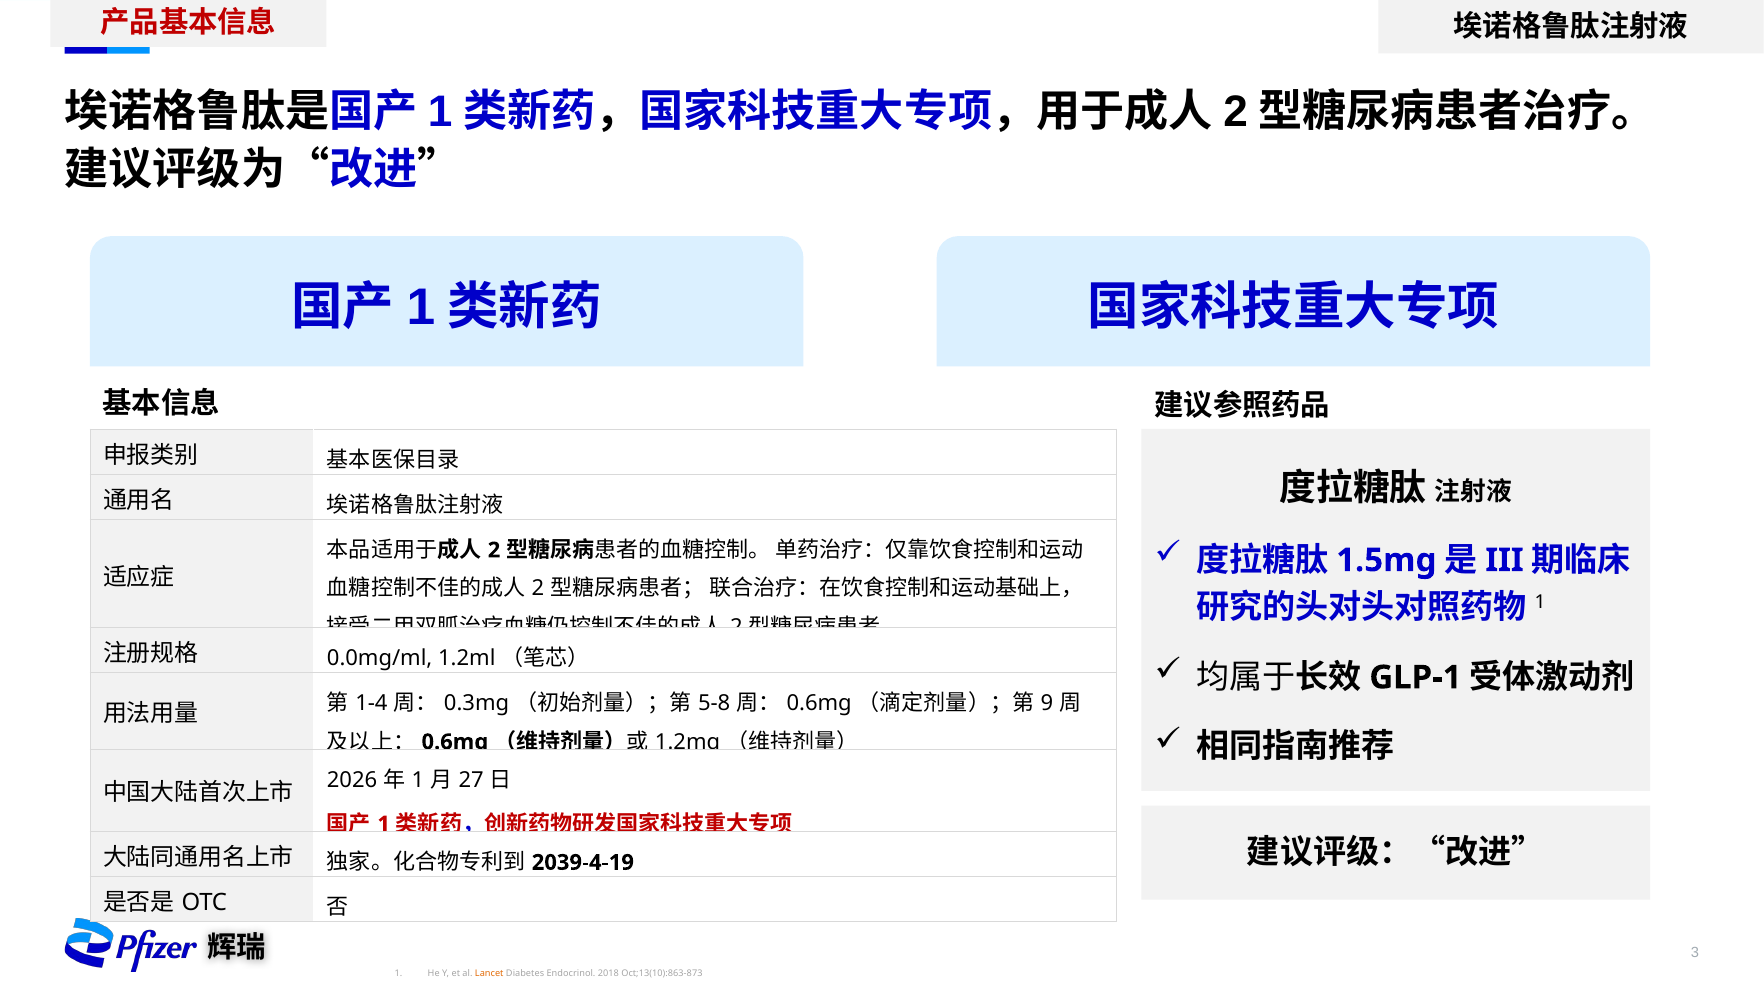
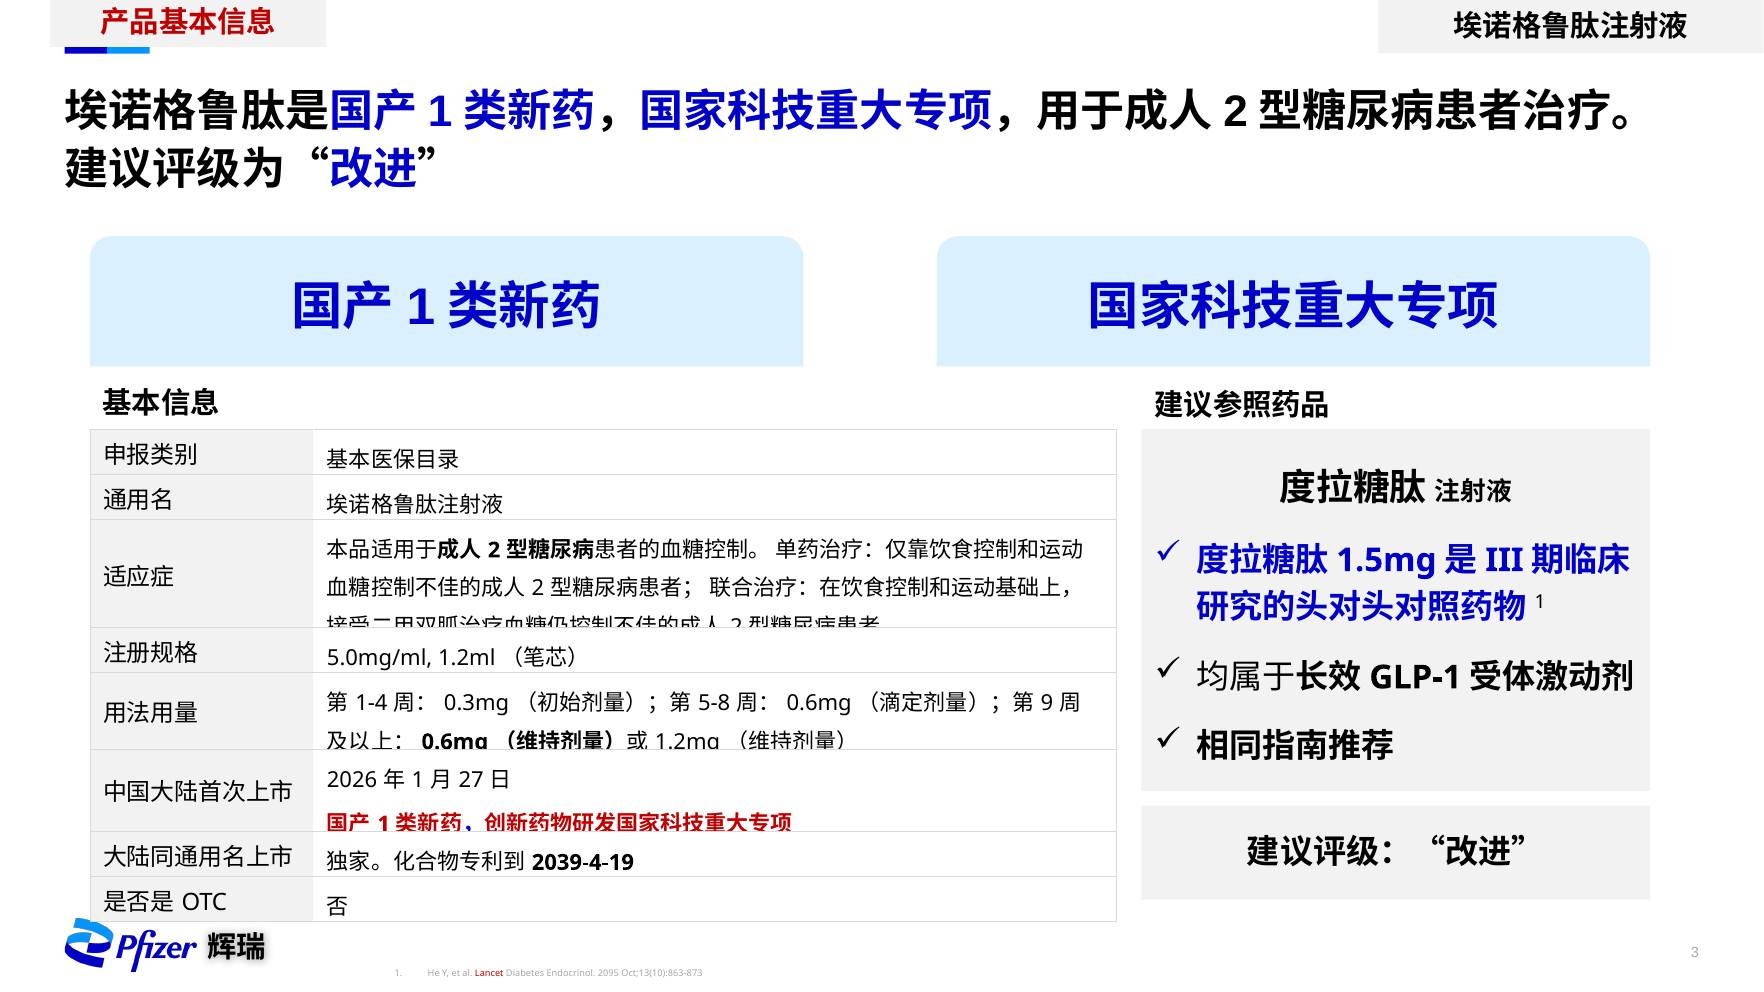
0.0mg/ml: 0.0mg/ml -> 5.0mg/ml (380, 659)
Lancet colour: orange -> red (489, 974)
2018: 2018 -> 2095 (608, 974)
